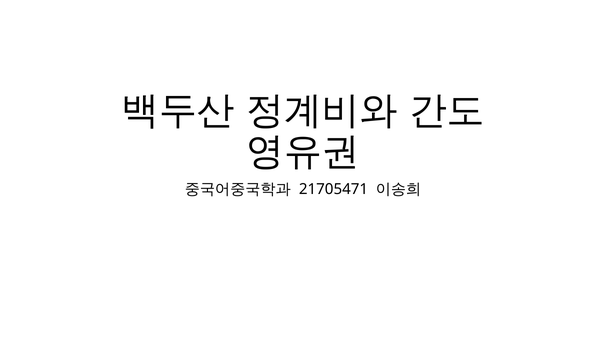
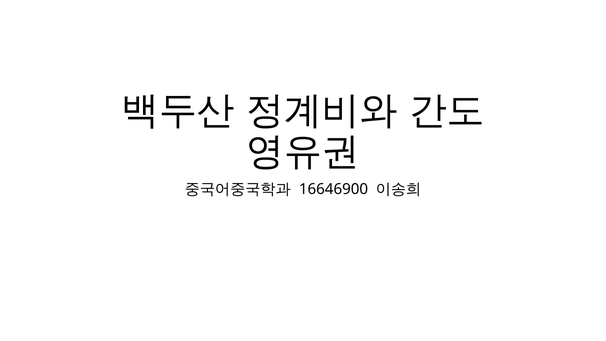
21705471: 21705471 -> 16646900 (334, 189)
